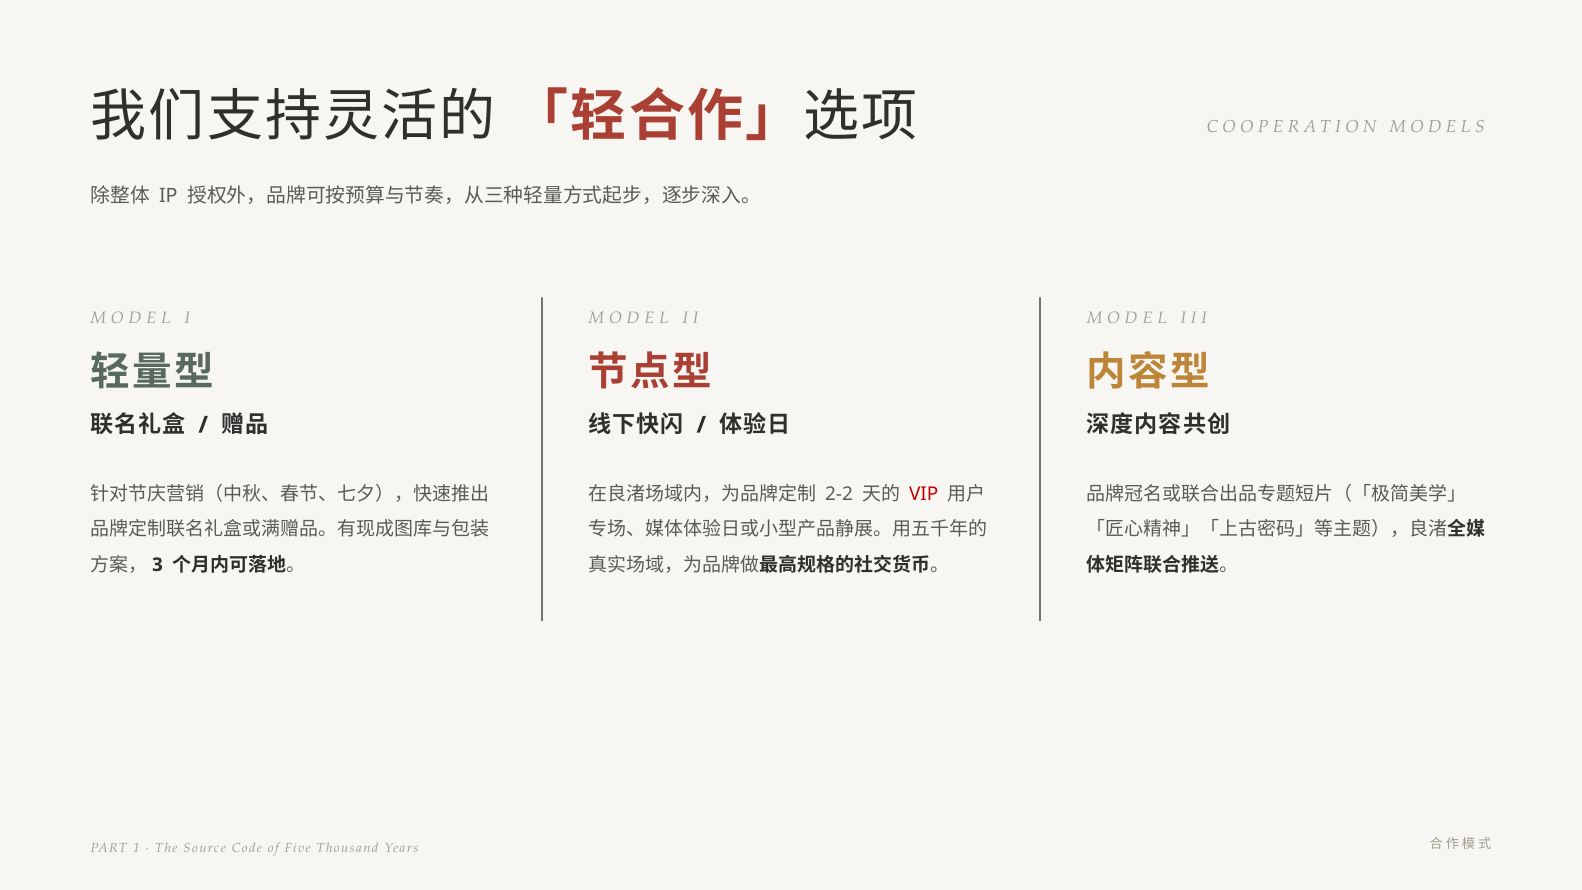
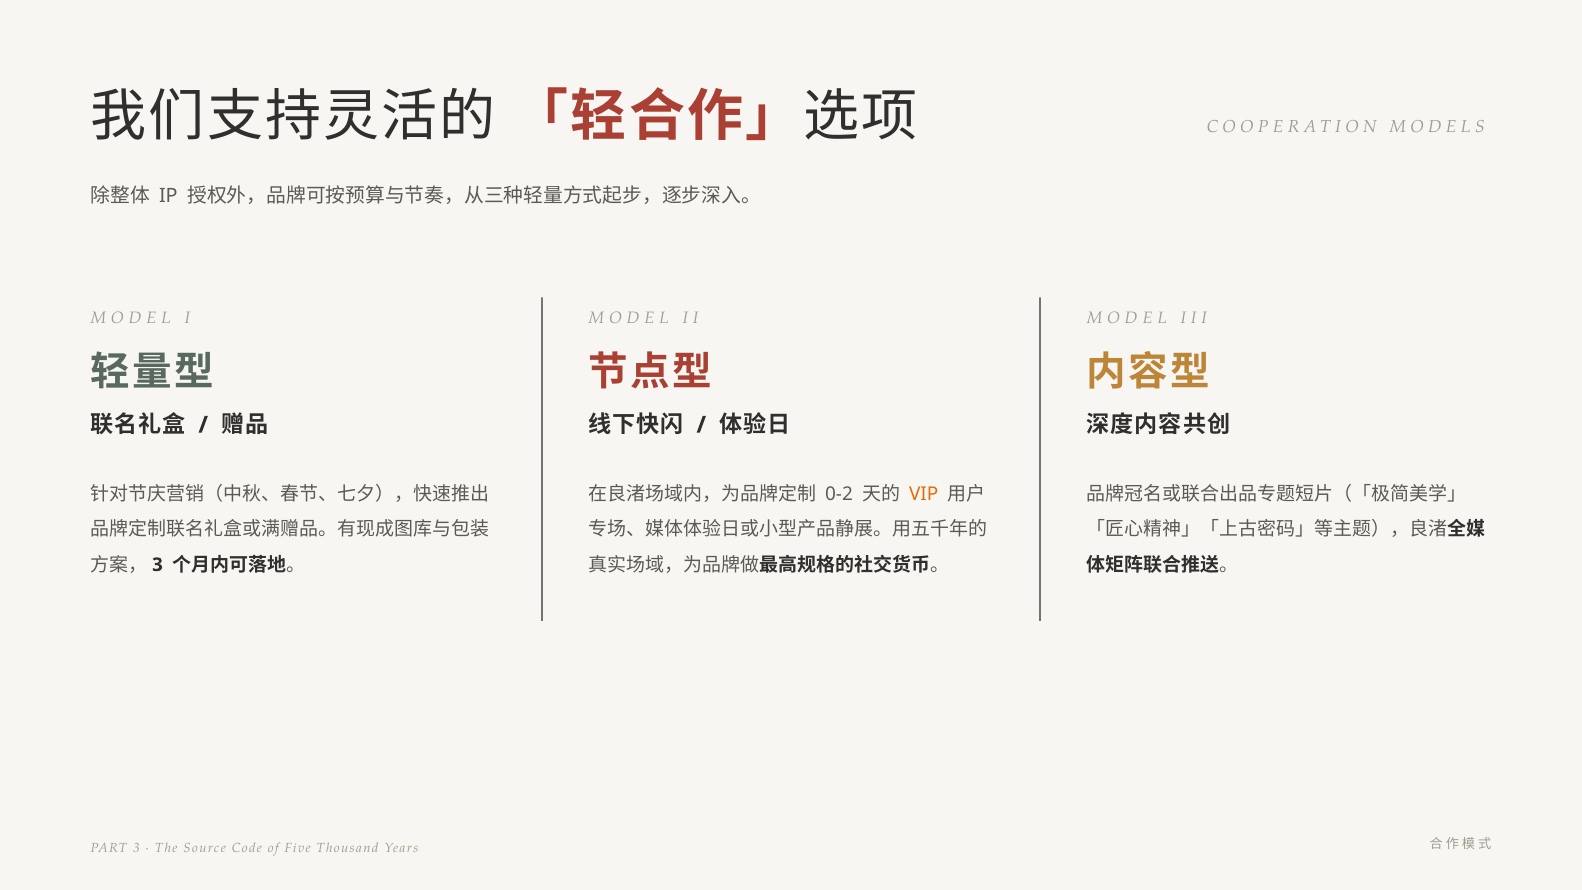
2-2: 2-2 -> 0-2 (839, 494)
VIP colour: red -> orange (924, 494)
PART 1: 1 -> 3 (136, 848)
